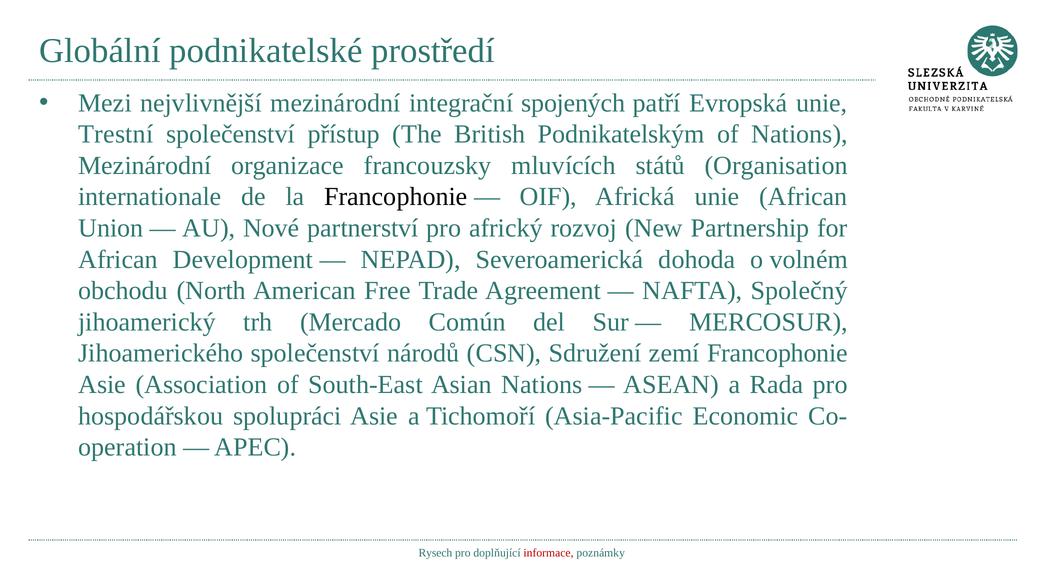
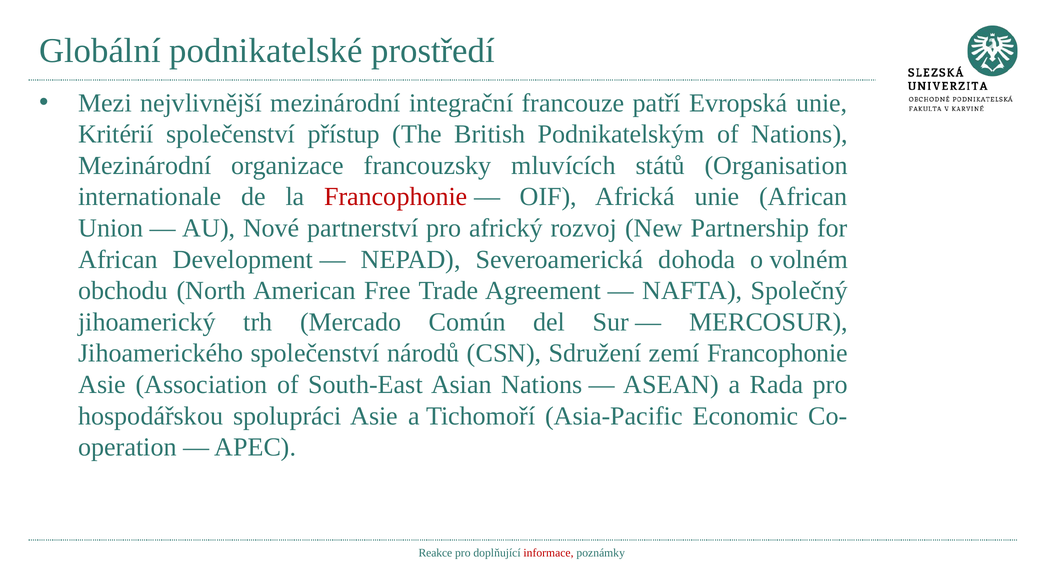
spojených: spojených -> francouze (573, 103)
Trestní: Trestní -> Kritérií (116, 134)
Francophonie colour: black -> red (396, 197)
Rysech: Rysech -> Reakce (435, 553)
